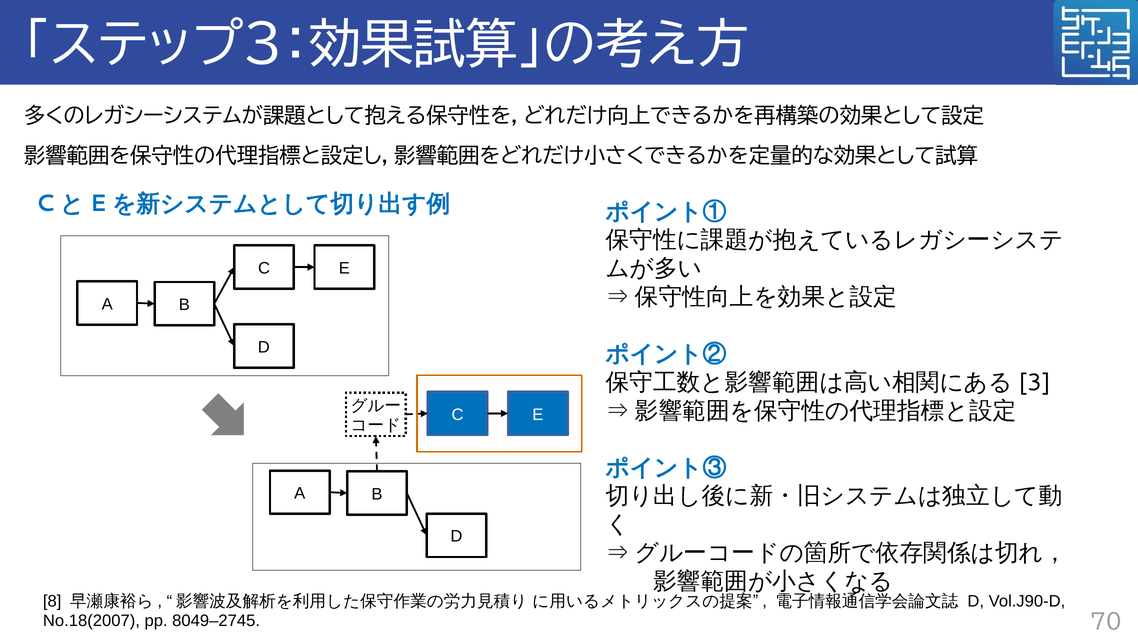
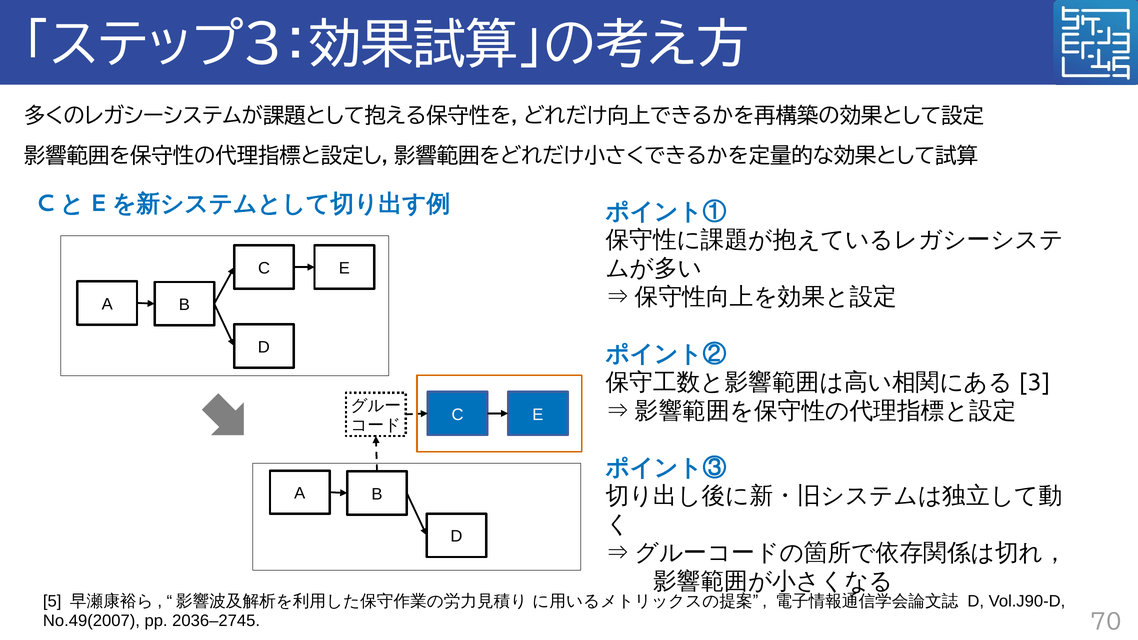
8: 8 -> 5 (52, 601)
No.18(2007: No.18(2007 -> No.49(2007 (91, 621)
8049–2745: 8049–2745 -> 2036–2745 (216, 621)
